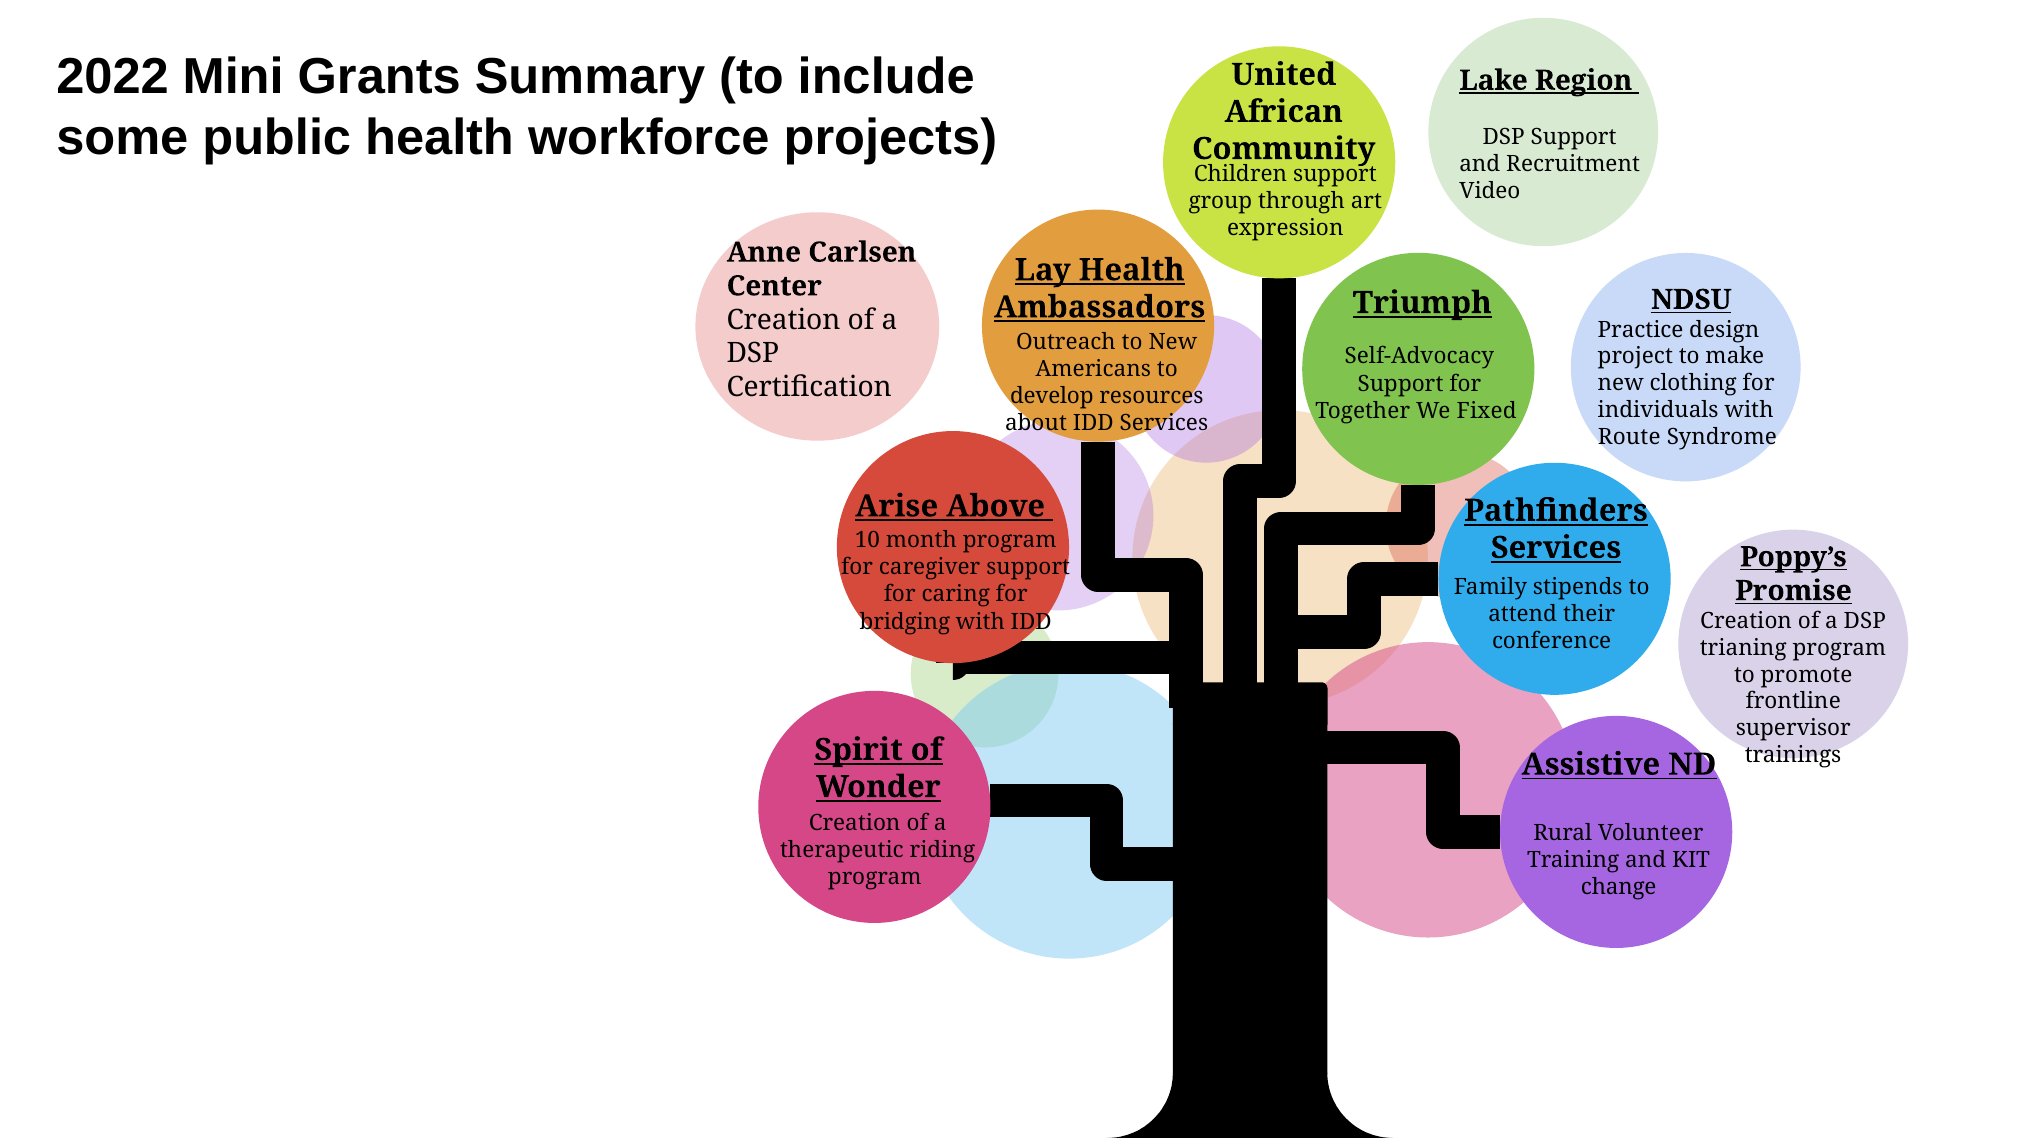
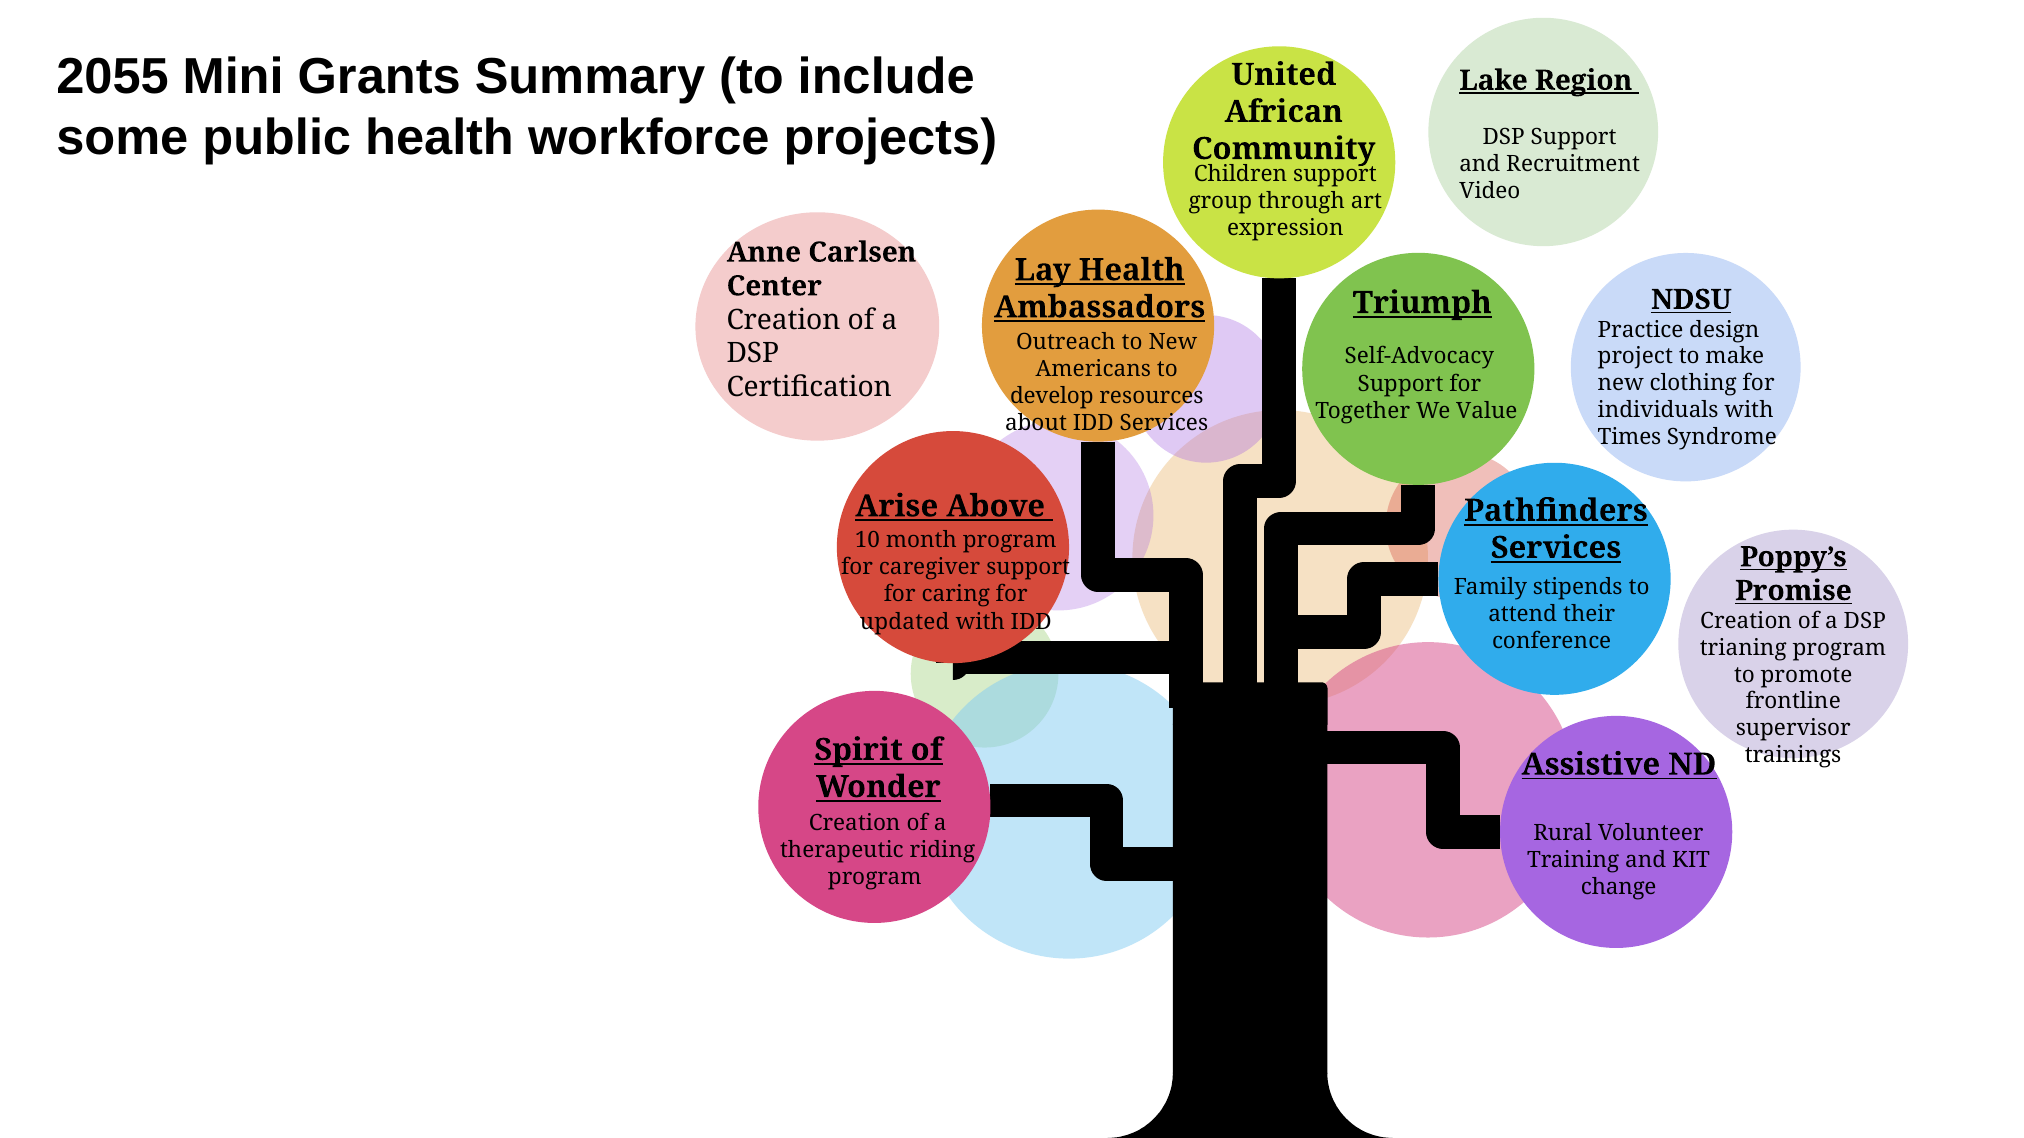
2022: 2022 -> 2055 (113, 77)
Fixed: Fixed -> Value (1487, 411)
Route: Route -> Times (1629, 438)
bridging: bridging -> updated (905, 622)
